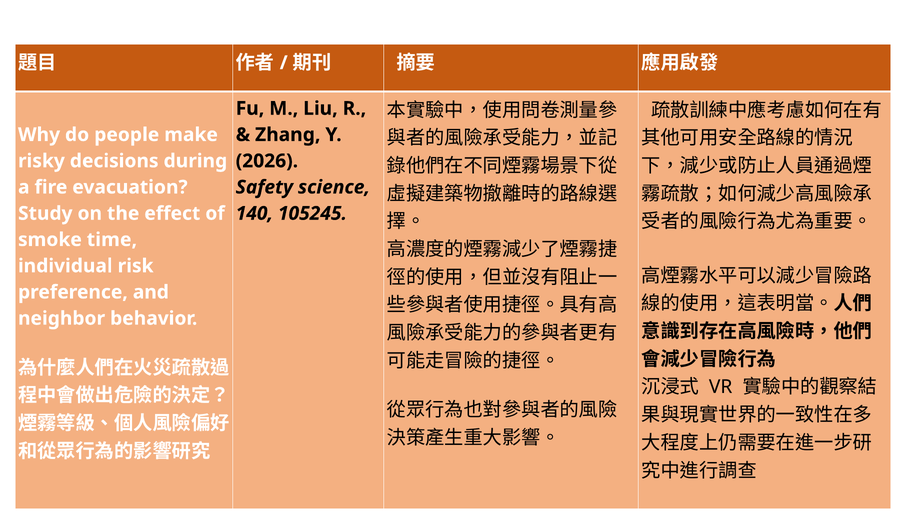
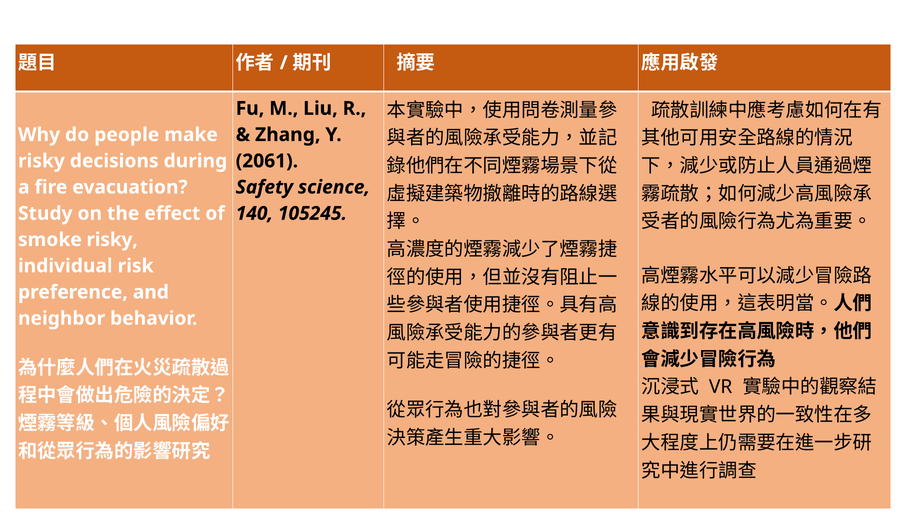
2026: 2026 -> 2061 (267, 161)
smoke time: time -> risky (112, 240)
